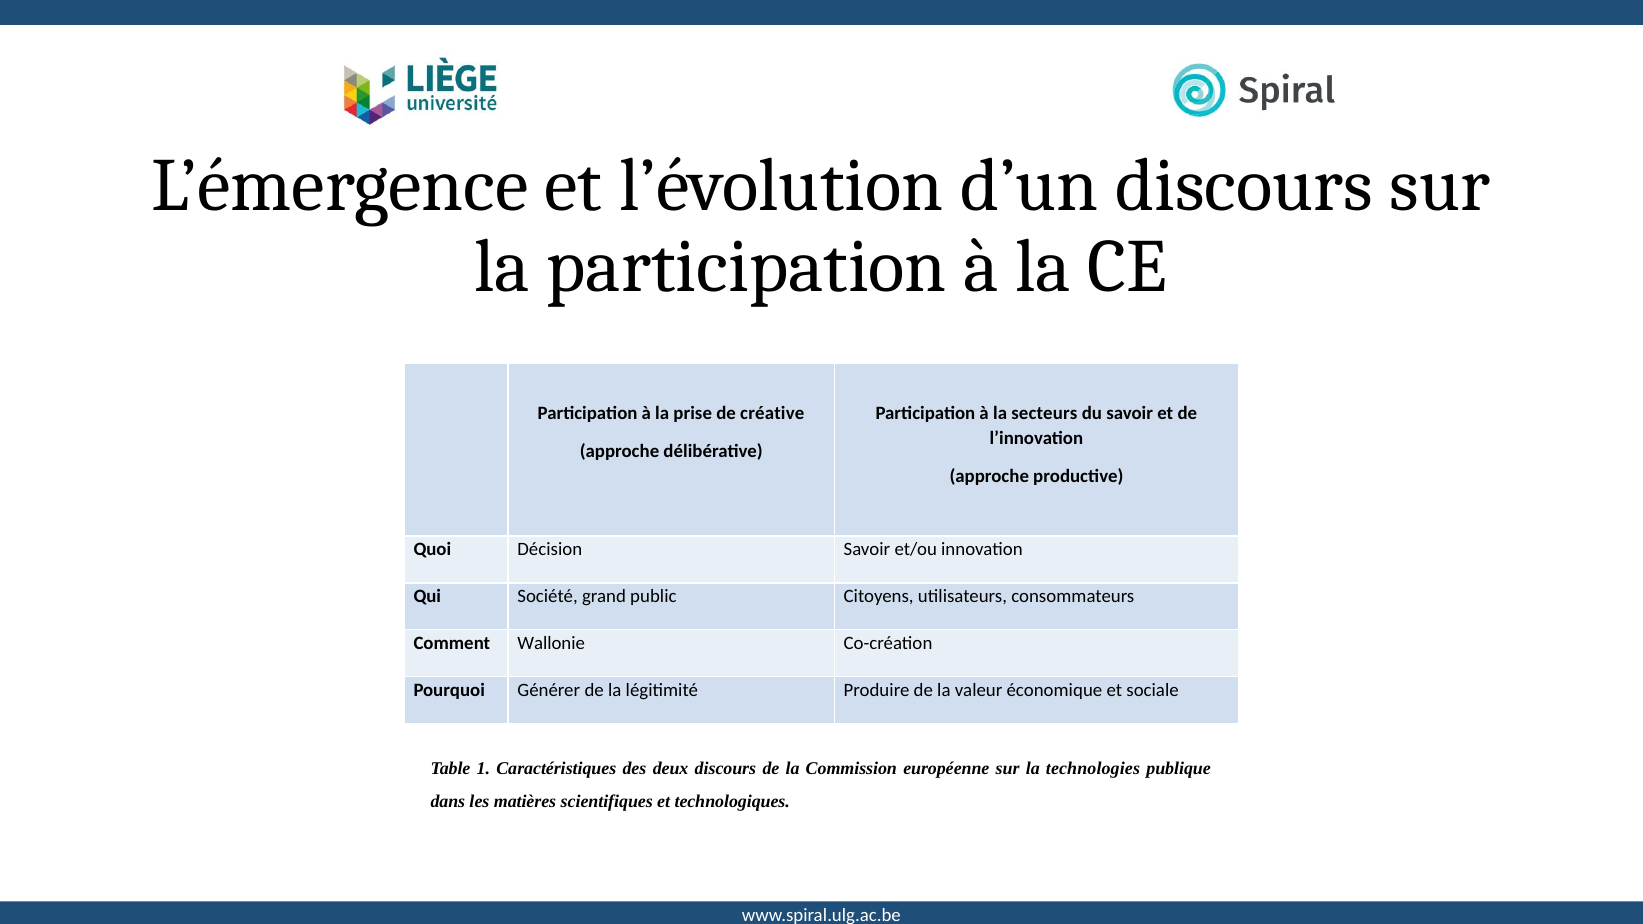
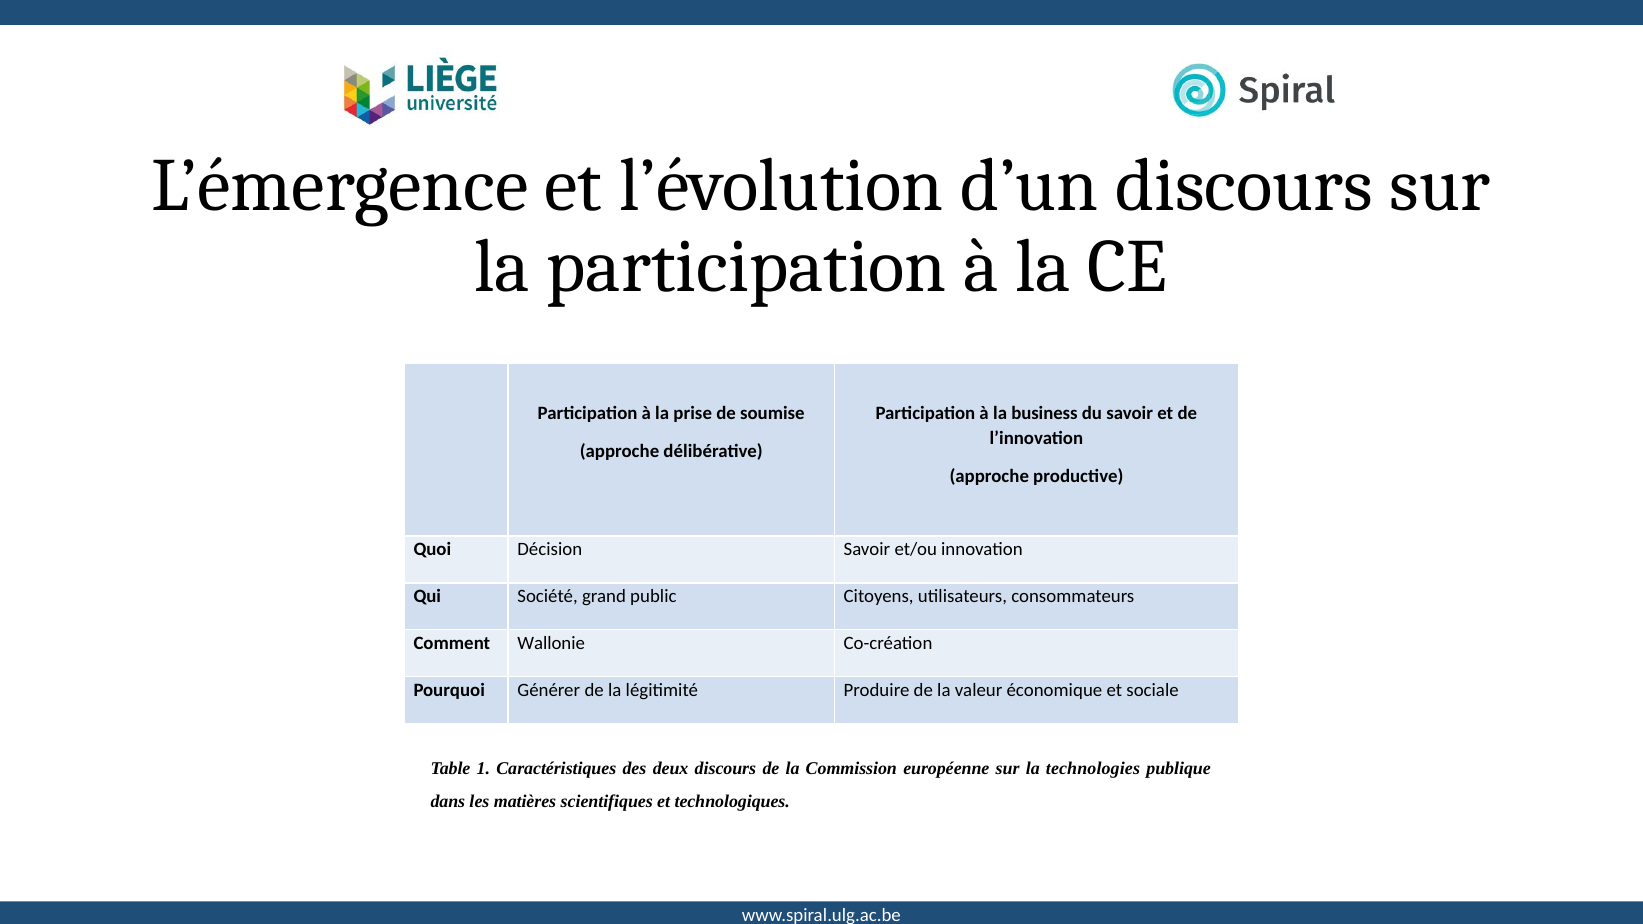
créative: créative -> soumise (772, 413)
secteurs: secteurs -> business (1044, 413)
